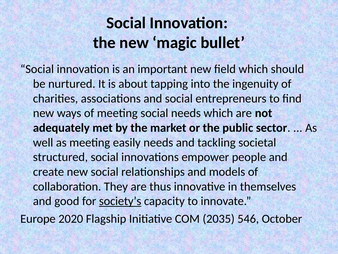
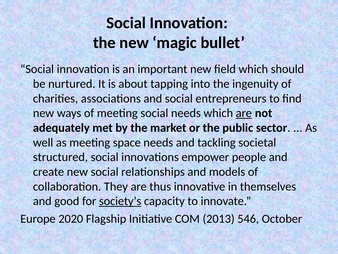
are underline: none -> present (244, 113)
easily: easily -> space (127, 142)
2035: 2035 -> 2013 (219, 218)
